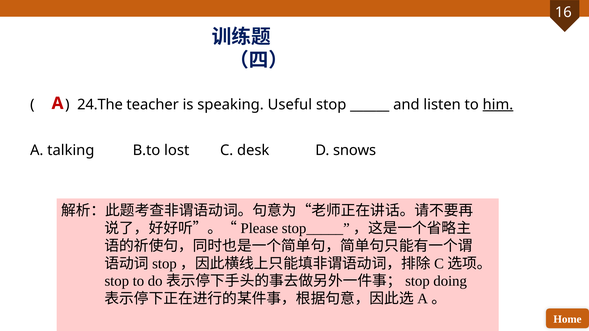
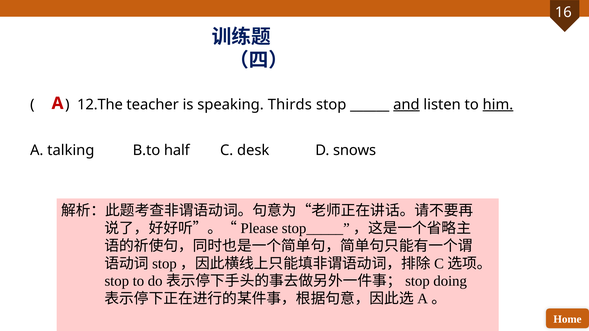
24.The: 24.The -> 12.The (100, 105)
Useful: Useful -> Thirds (290, 105)
and underline: none -> present (406, 105)
lost: lost -> half (177, 151)
